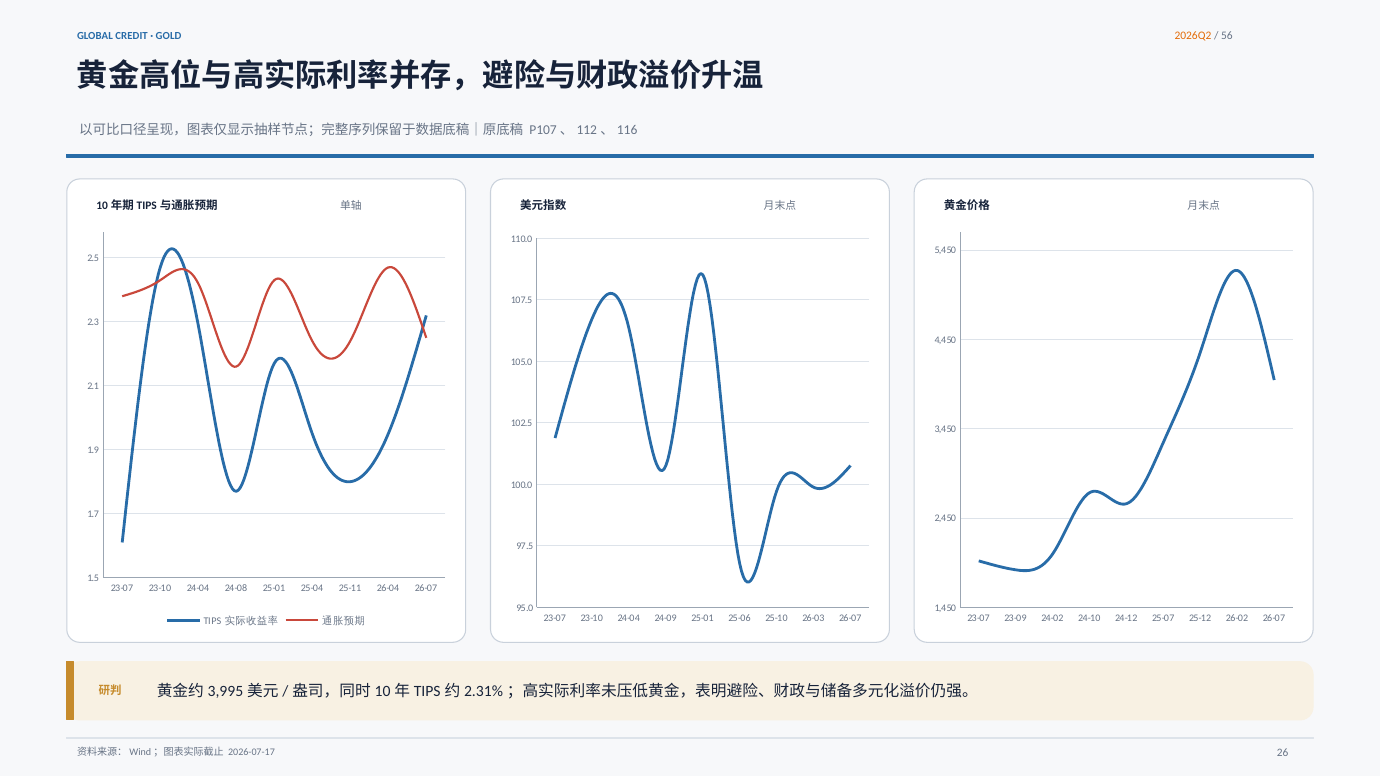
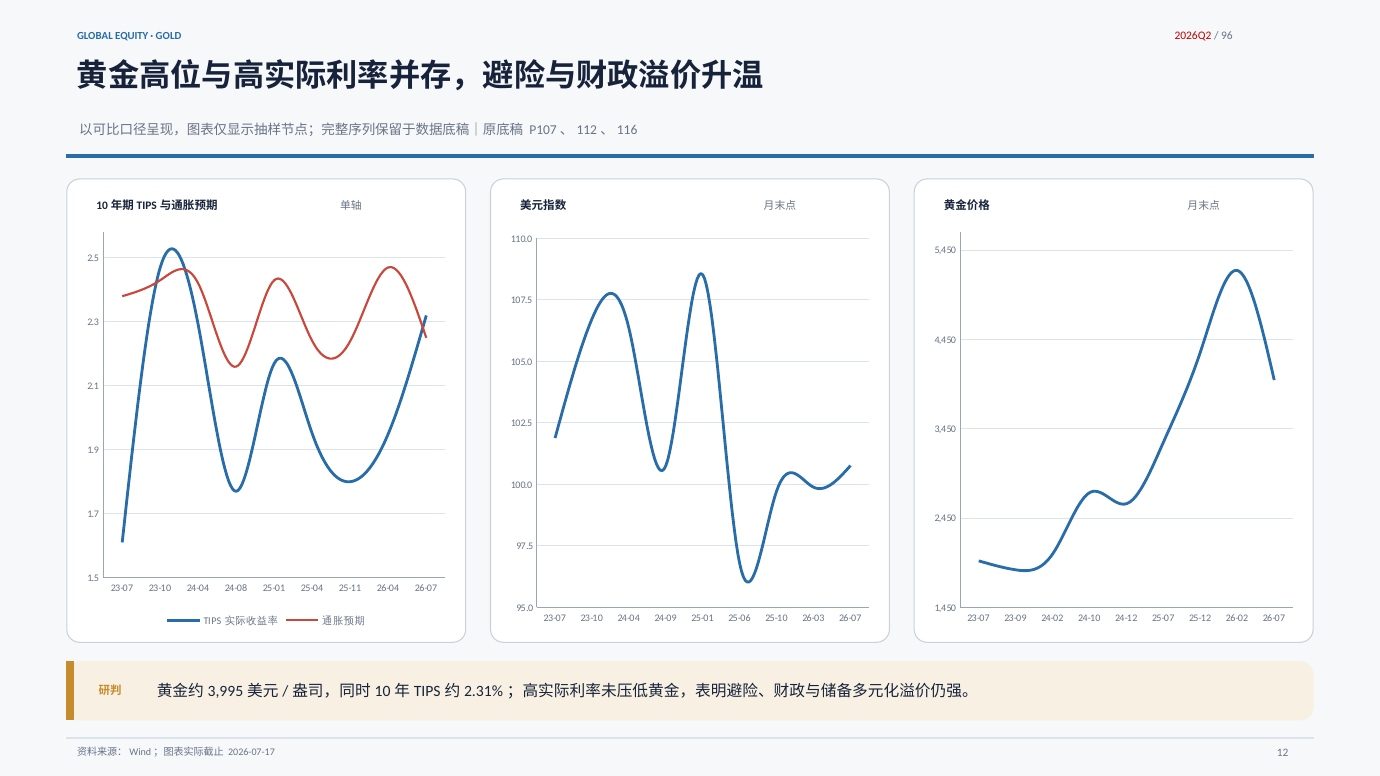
CREDIT: CREDIT -> EQUITY (132, 36)
2026Q2 colour: orange -> red (1193, 36)
56: 56 -> 96 (1227, 36)
26: 26 -> 12 (1283, 753)
